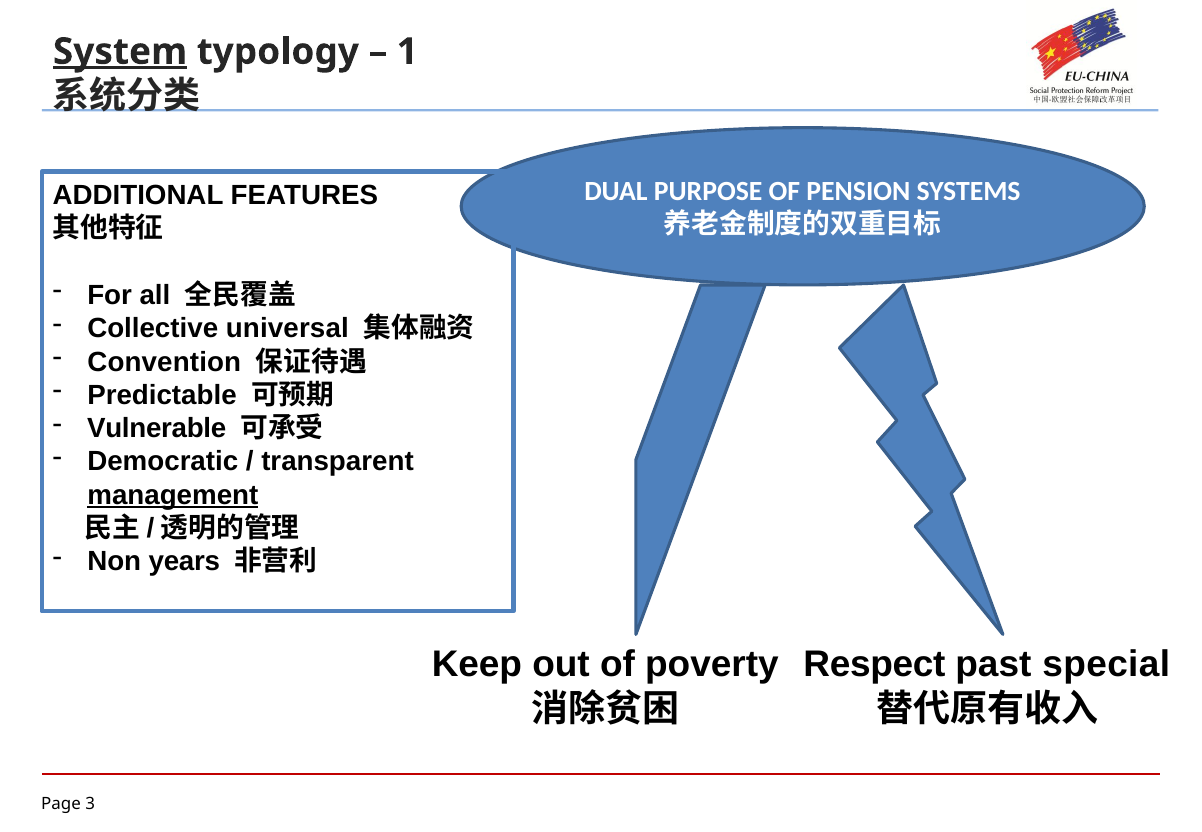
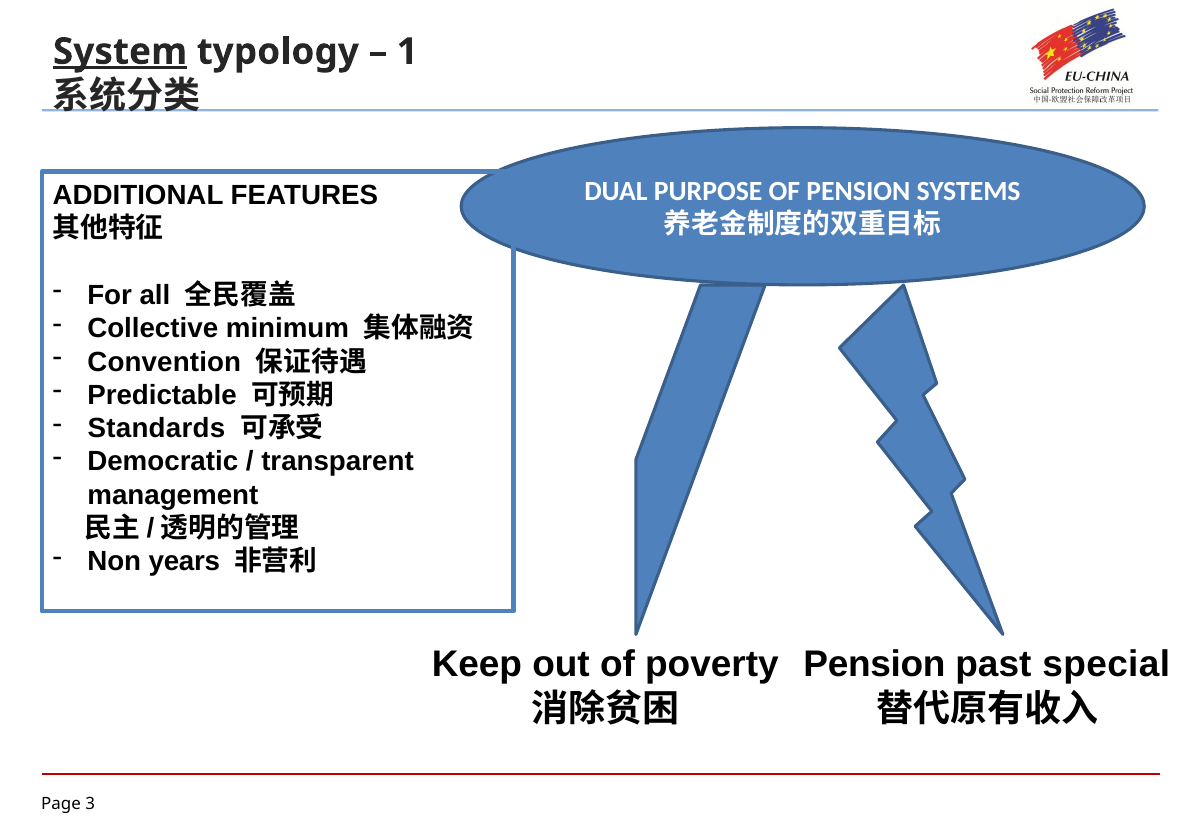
universal: universal -> minimum (287, 329)
Vulnerable: Vulnerable -> Standards (156, 428)
management underline: present -> none (173, 495)
Respect: Respect -> Pension (874, 665)
